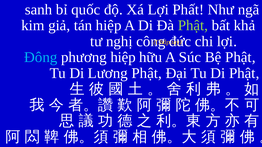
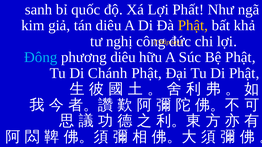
tán hiệp: hiệp -> diêu (109, 25)
Phật colour: light green -> yellow (193, 25)
phương hiệp: hiệp -> diêu (123, 57)
Lương: Lương -> Chánh (108, 73)
